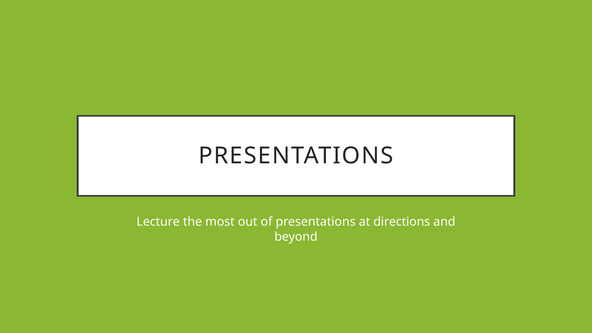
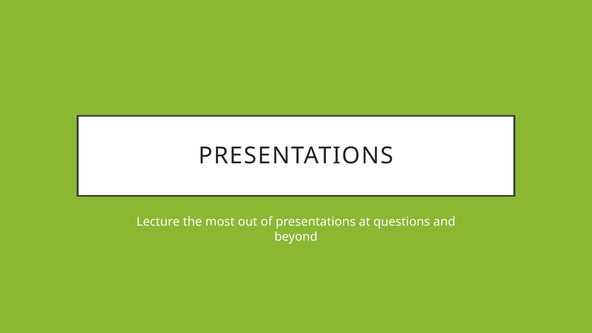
directions: directions -> questions (402, 222)
